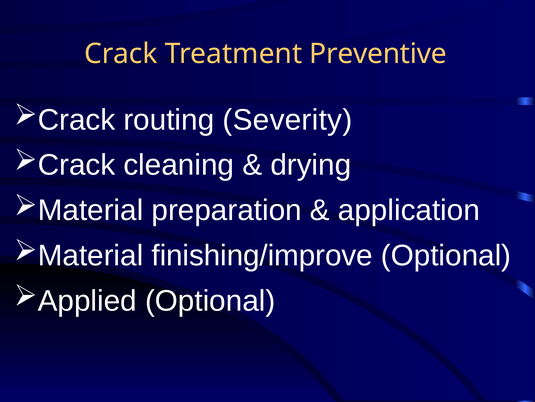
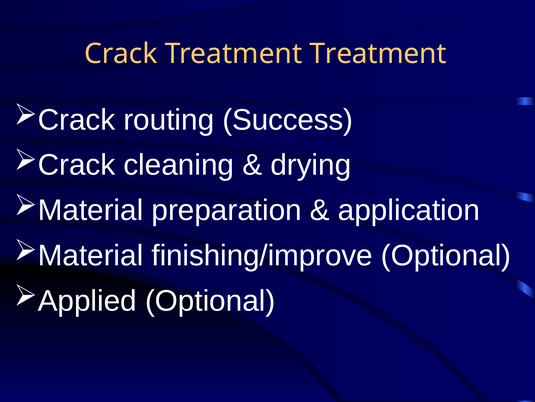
Treatment Preventive: Preventive -> Treatment (378, 54)
Severity: Severity -> Success (288, 120)
